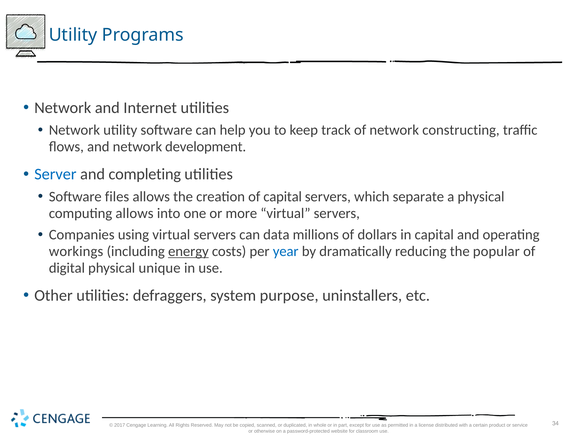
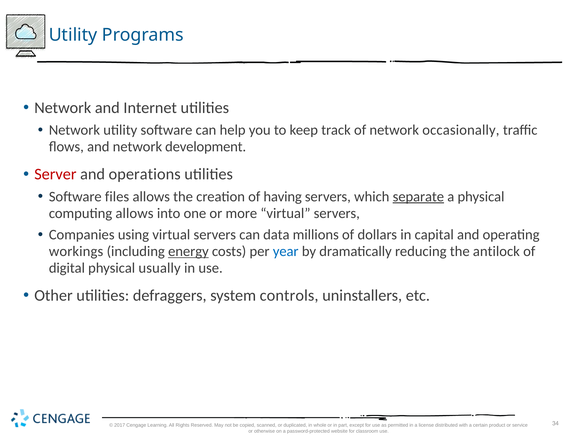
constructing: constructing -> occasionally (461, 130)
Server colour: blue -> red (55, 174)
completing: completing -> operations (145, 174)
of capital: capital -> having (283, 197)
separate underline: none -> present (418, 197)
popular: popular -> antilock (496, 251)
unique: unique -> usually (160, 268)
purpose: purpose -> controls (289, 295)
